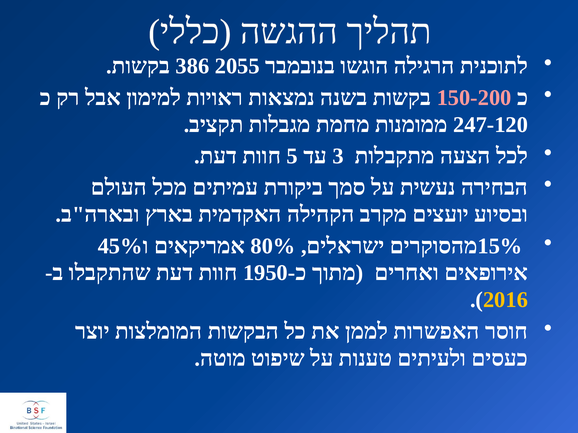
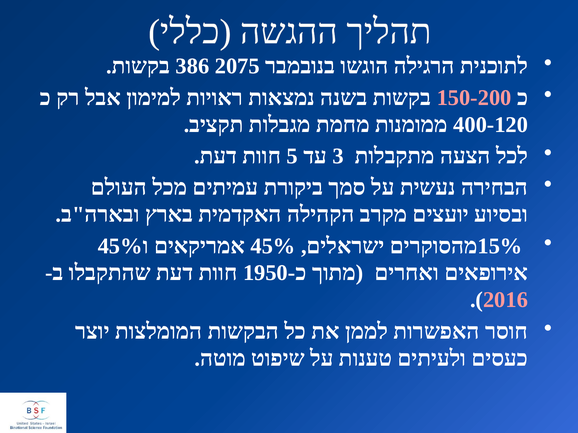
2055: 2055 -> 2075 (237, 66)
247-120: 247-120 -> 400-120 (491, 125)
80%: 80% -> 45% (273, 246)
2016 colour: yellow -> pink (506, 300)
